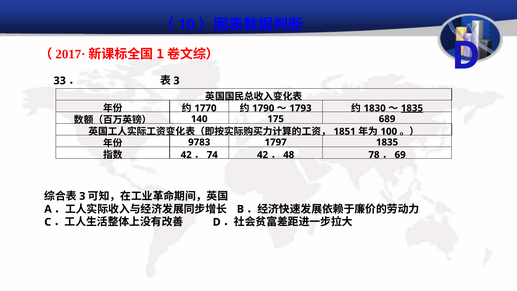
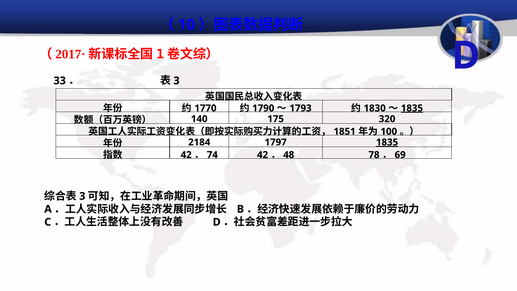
689: 689 -> 320 (387, 119)
9783: 9783 -> 2184 (199, 142)
1835 underline: none -> present (387, 142)
